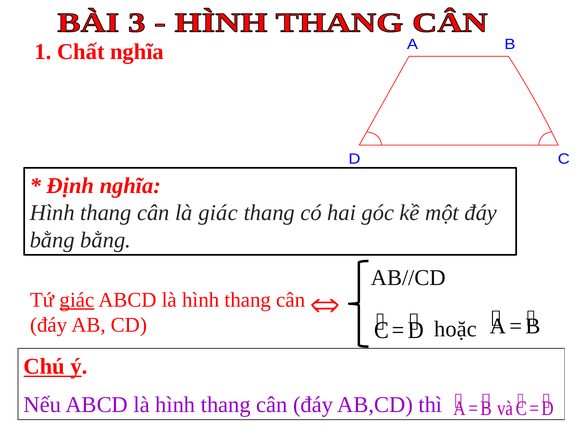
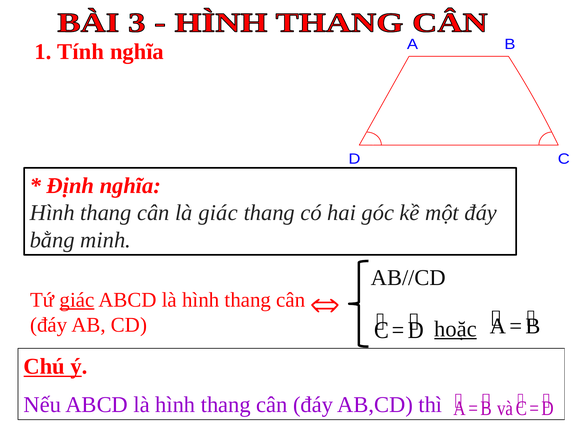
Chất: Chất -> Tính (81, 52)
bằng bằng: bằng -> minh (106, 240)
hoặc underline: none -> present (455, 328)
